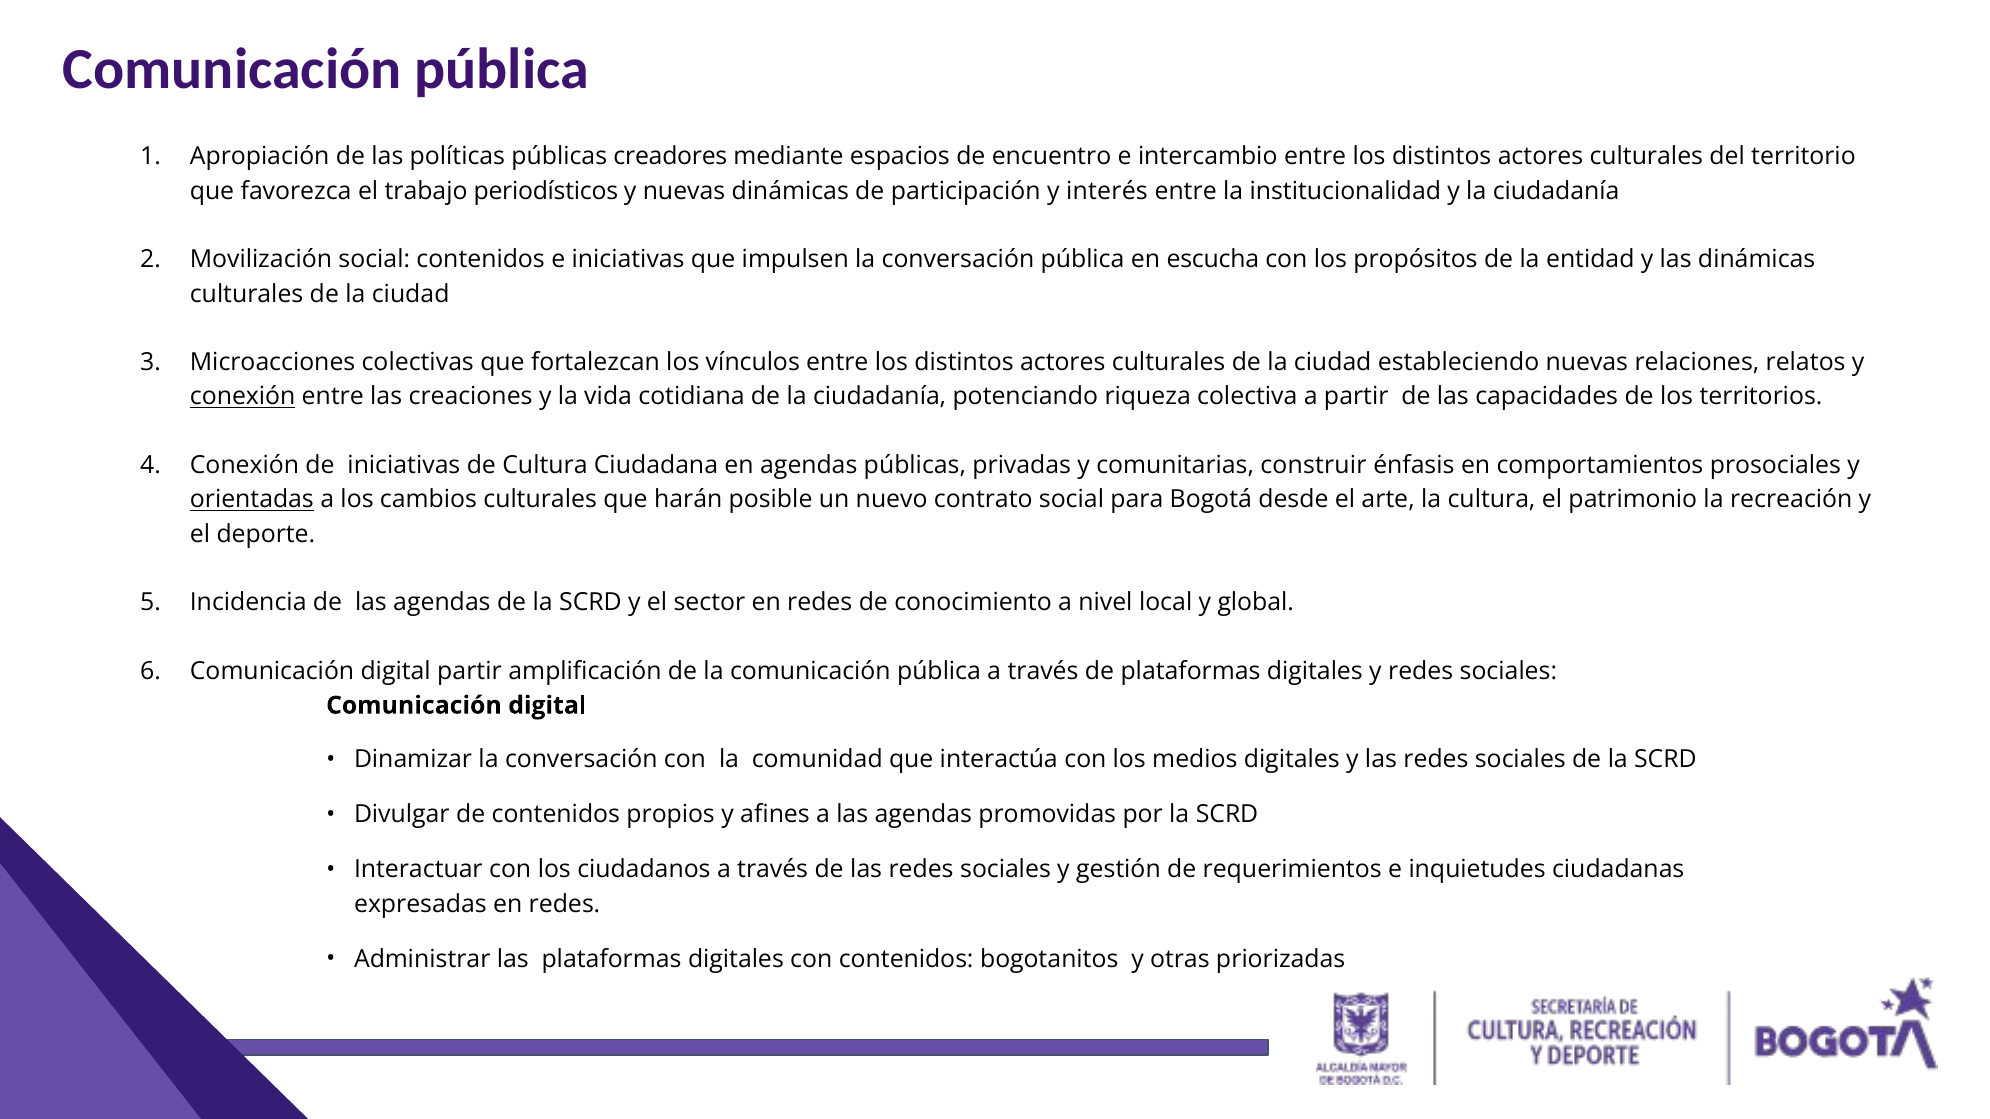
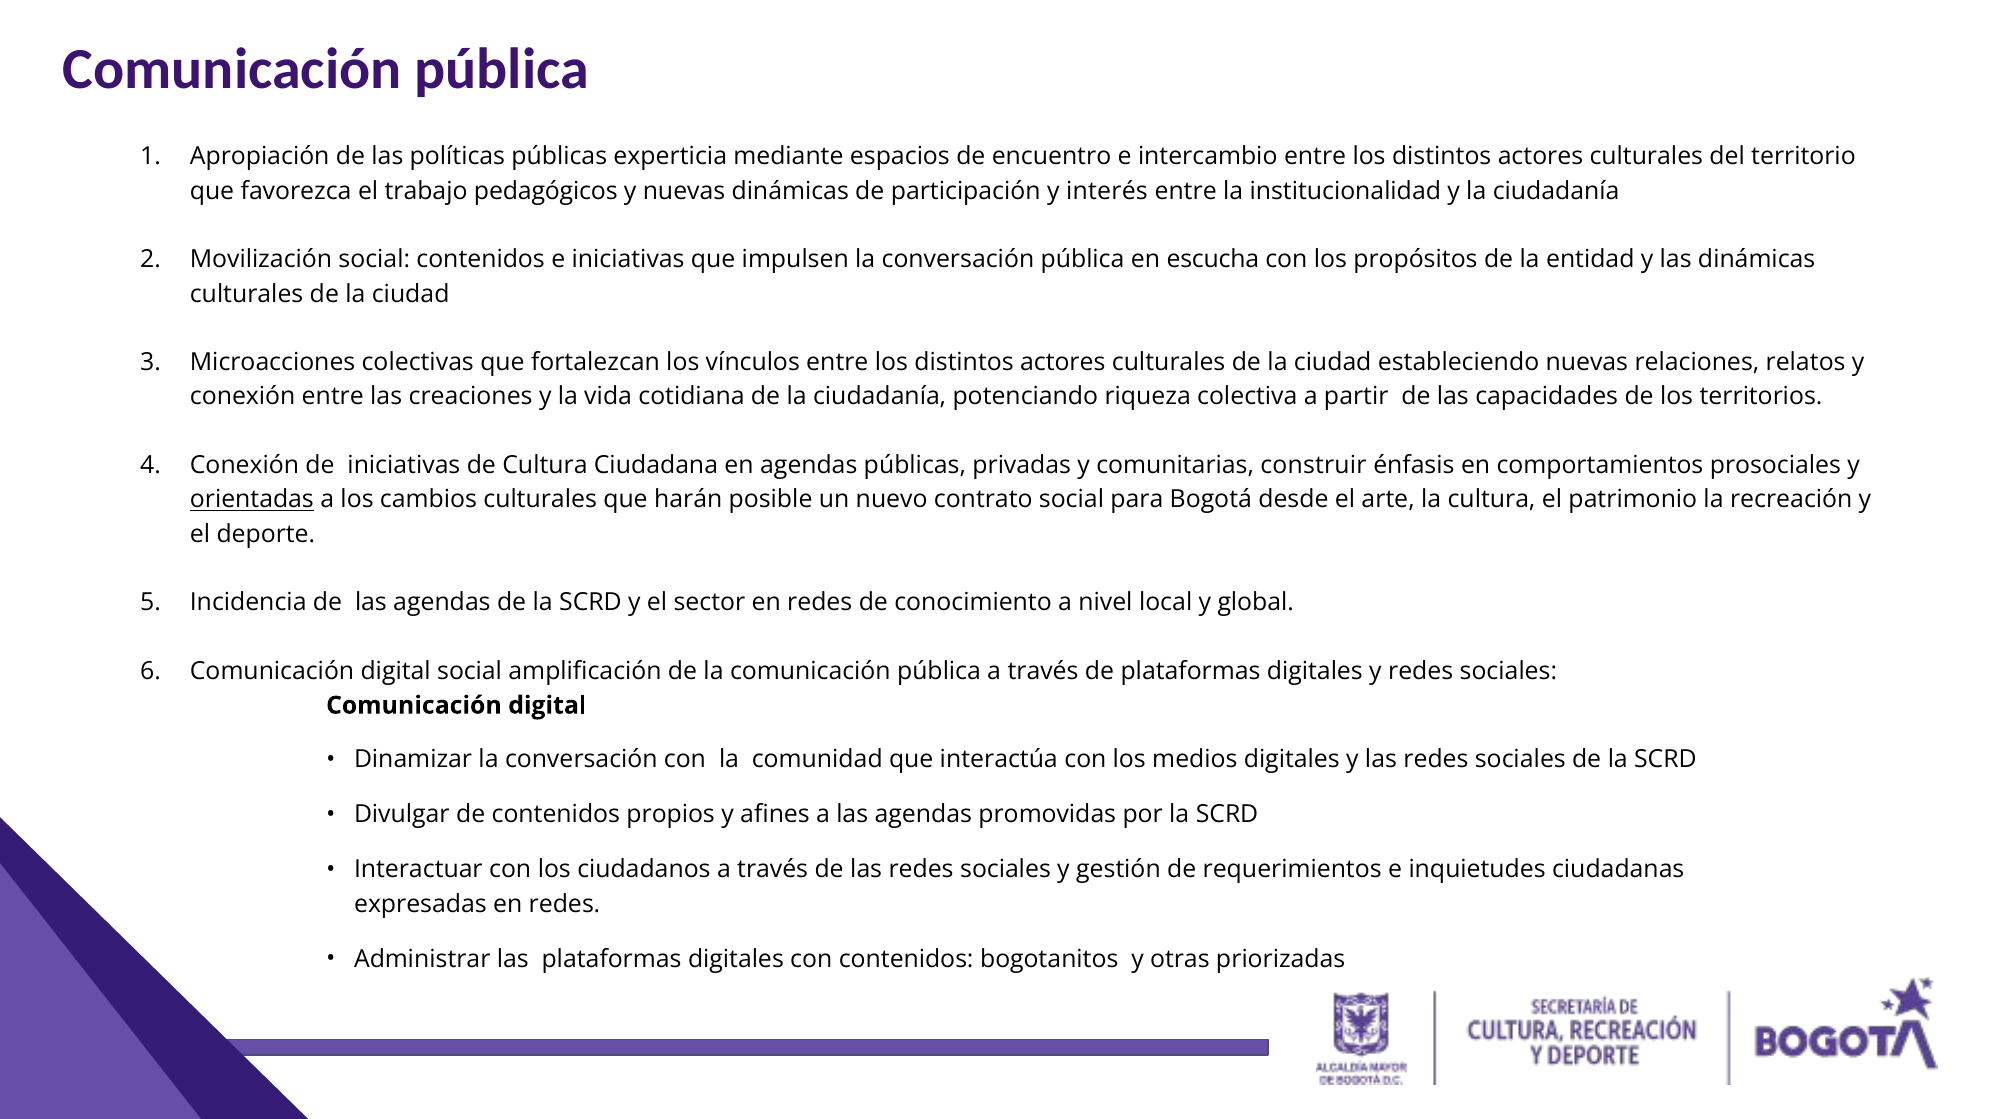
creadores: creadores -> experticia (670, 157)
periodísticos: periodísticos -> pedagógicos (546, 191)
conexión underline: present -> none (243, 397)
digital partir: partir -> social (470, 671)
